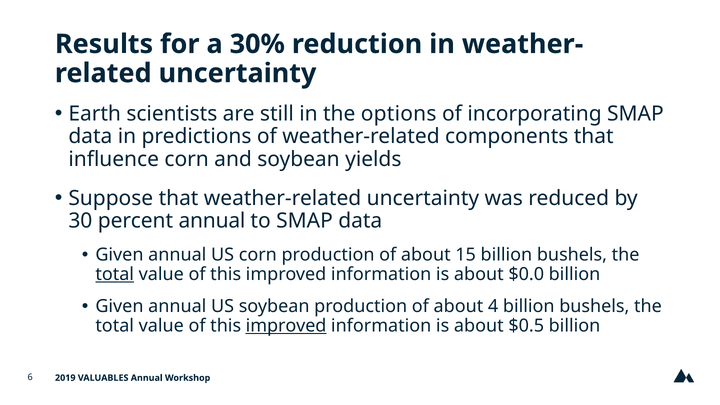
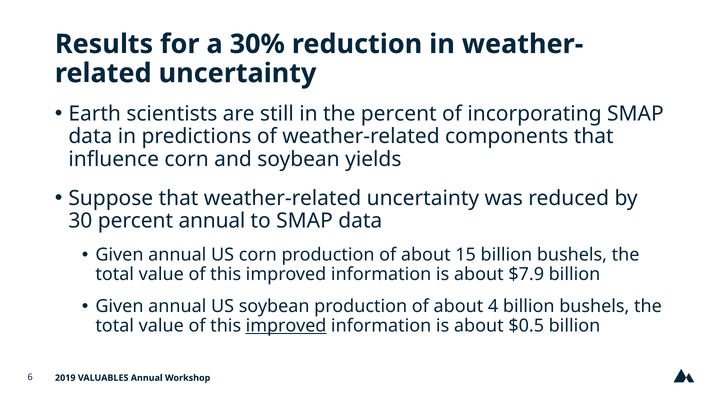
the options: options -> percent (399, 114)
total underline: present -> none (115, 274)
$0.0: $0.0 -> $7.9 (526, 274)
